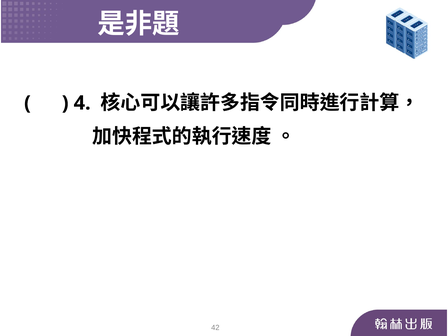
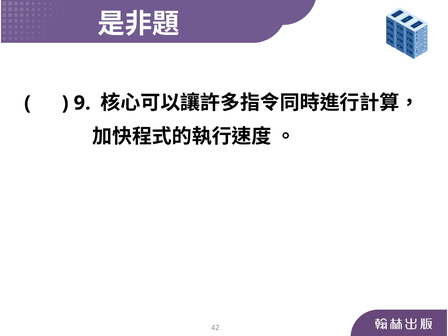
4: 4 -> 9 (82, 103)
